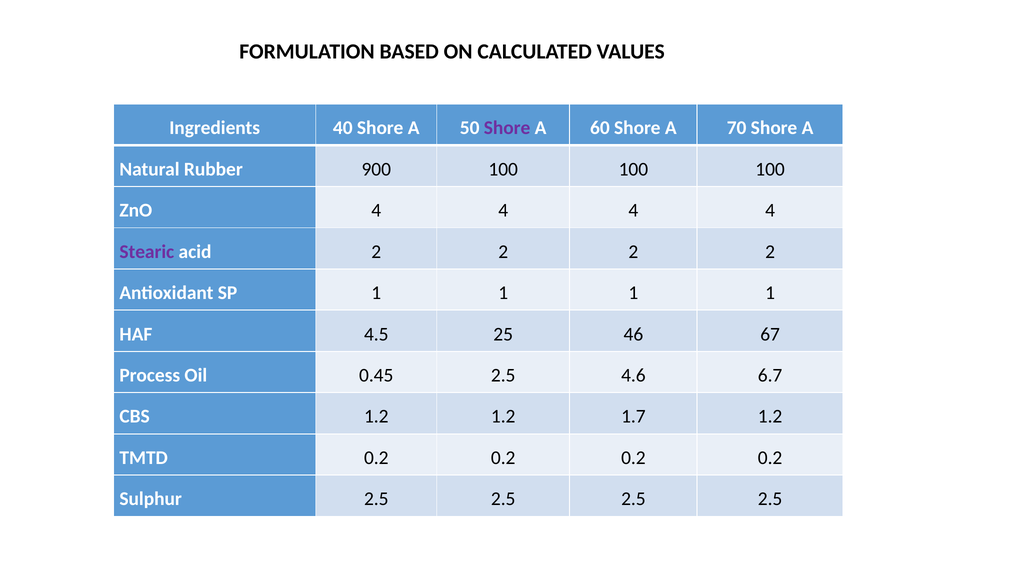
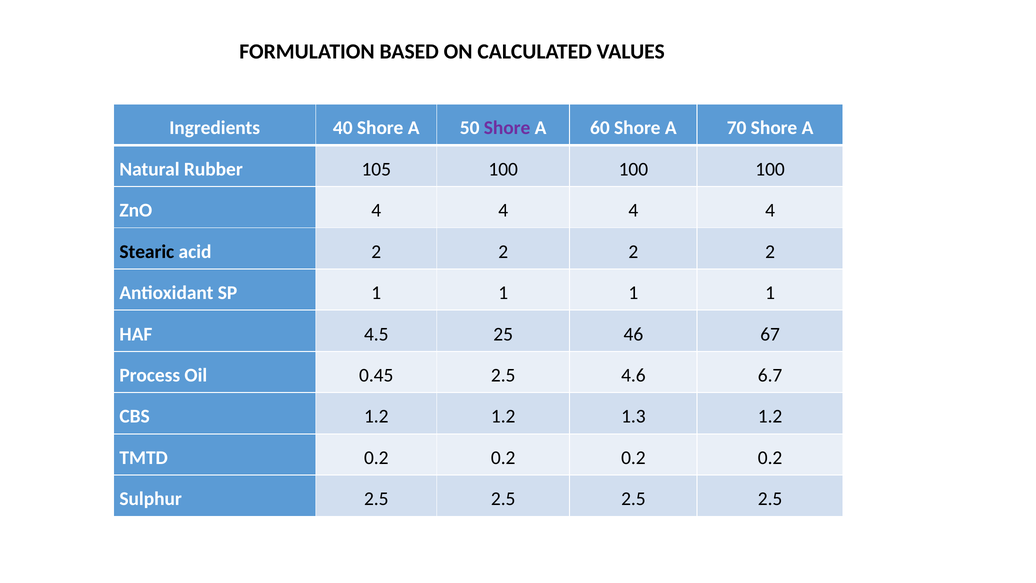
900: 900 -> 105 (376, 169)
Stearic colour: purple -> black (147, 252)
1.7: 1.7 -> 1.3 (633, 416)
